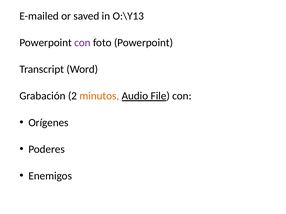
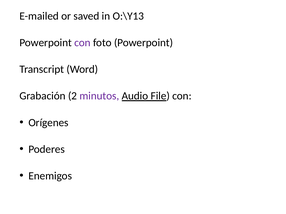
minutos colour: orange -> purple (99, 96)
